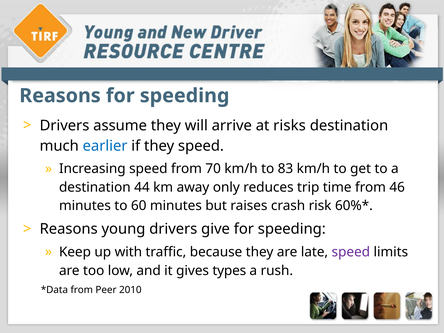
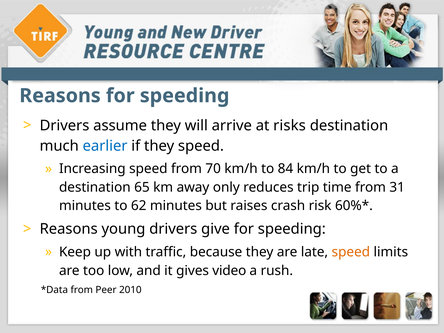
83: 83 -> 84 (285, 169)
44: 44 -> 65 (142, 187)
46: 46 -> 31 (397, 187)
60: 60 -> 62 (139, 206)
speed colour: purple -> orange (351, 252)
types: types -> video (229, 271)
